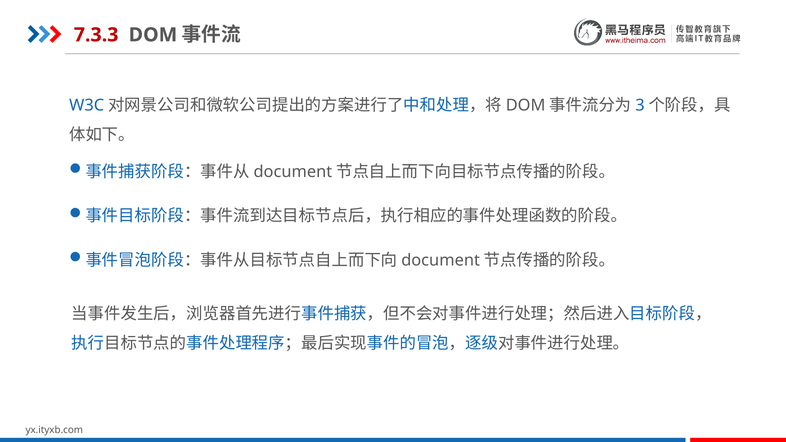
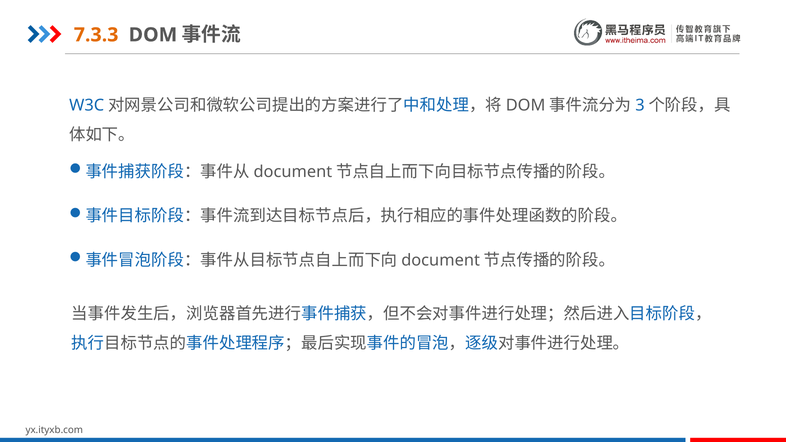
7.3.3 colour: red -> orange (96, 35)
